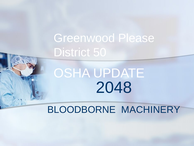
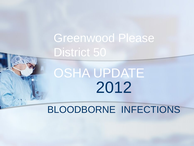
2048: 2048 -> 2012 (114, 87)
MACHINERY: MACHINERY -> INFECTIONS (151, 109)
